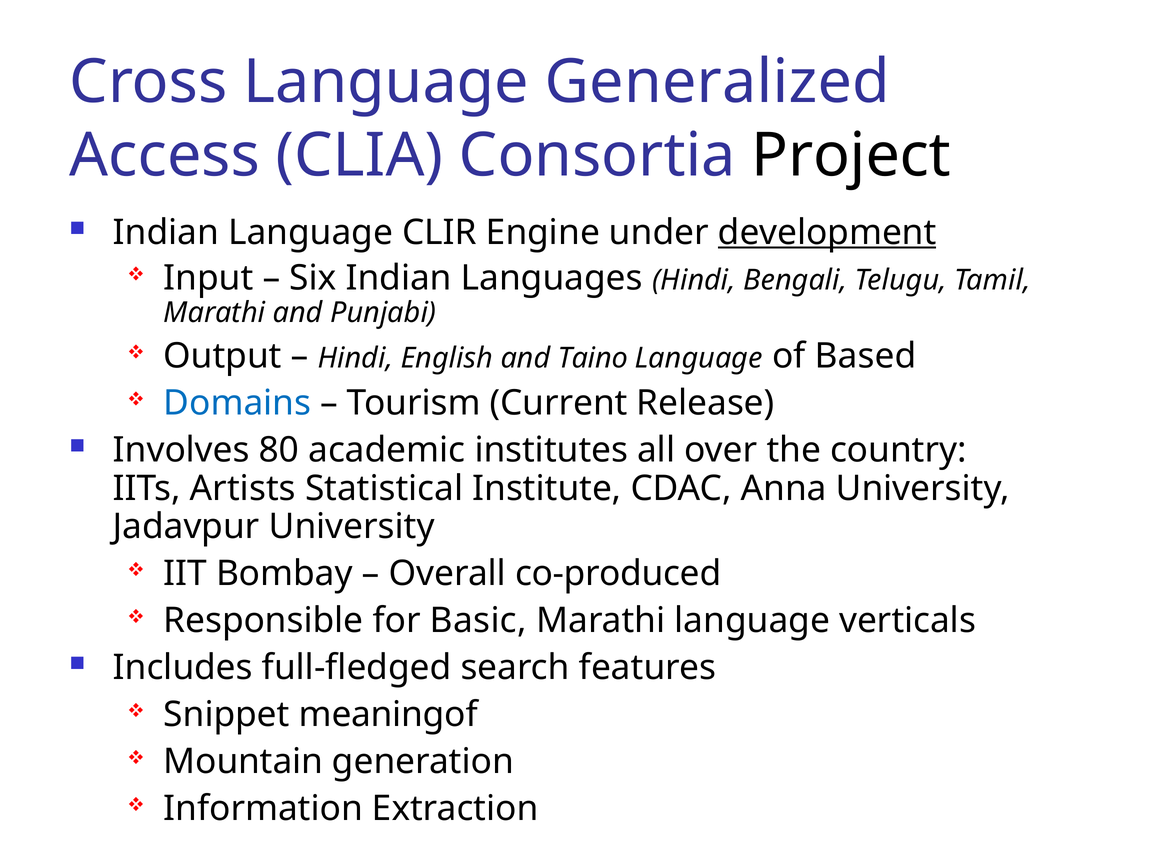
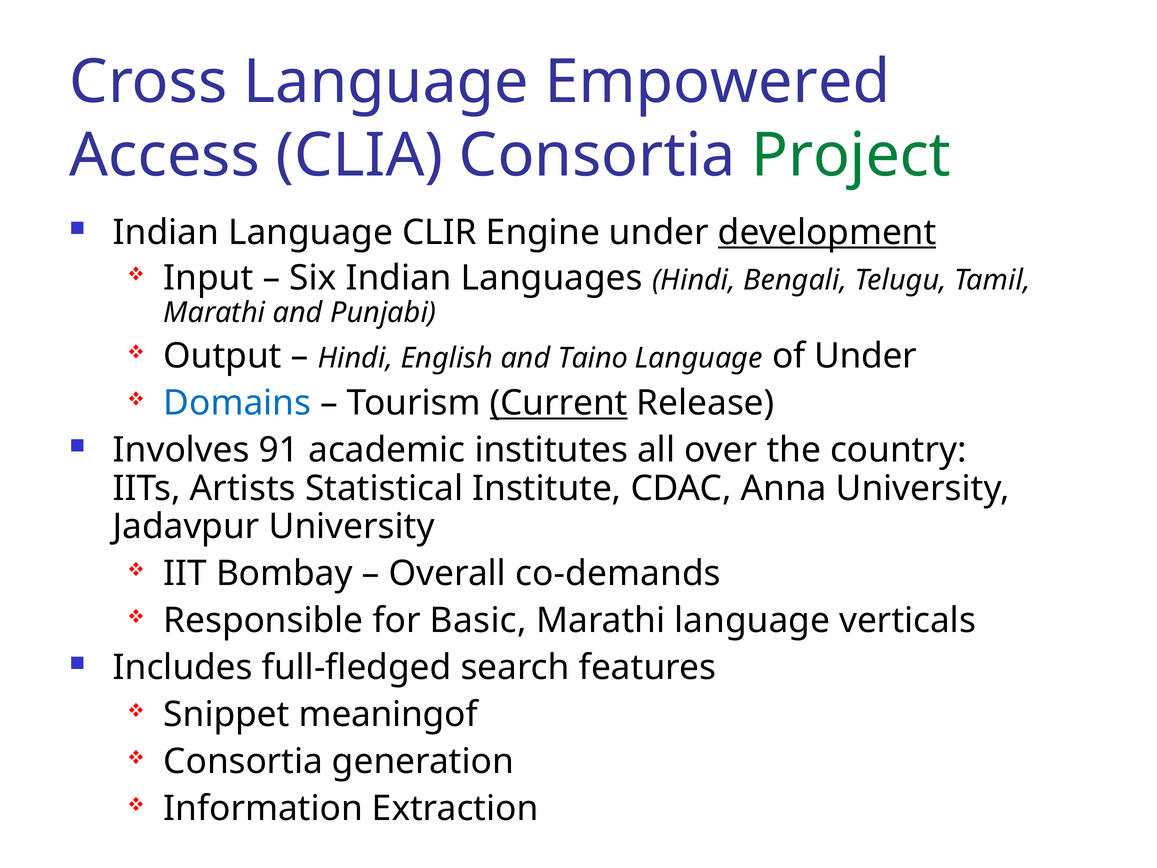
Generalized: Generalized -> Empowered (717, 82)
Project colour: black -> green (851, 155)
of Based: Based -> Under (866, 356)
Current underline: none -> present (559, 403)
80: 80 -> 91 (279, 450)
co-produced: co-produced -> co-demands (618, 573)
Mountain: Mountain -> Consortia (243, 761)
